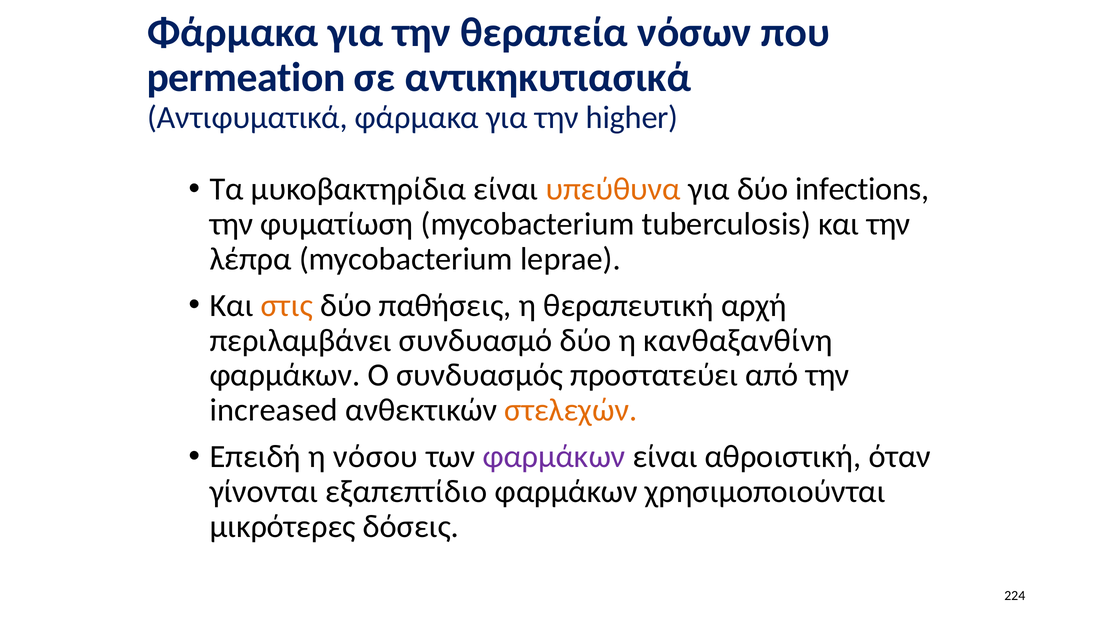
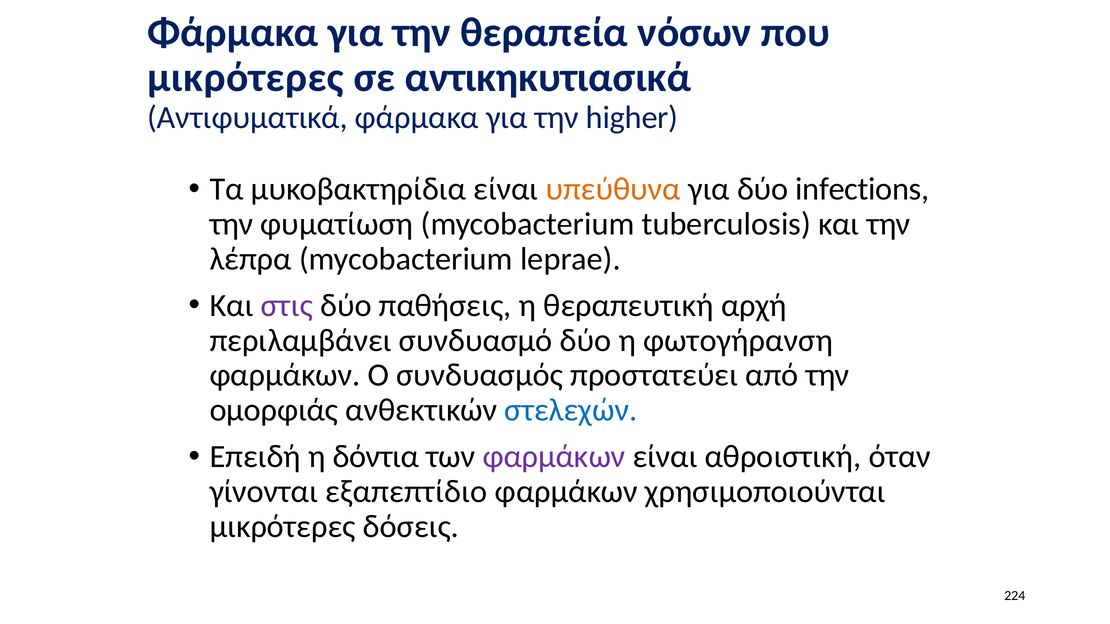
permeation: permeation -> μικρότερες (246, 78)
στις colour: orange -> purple (287, 306)
κανθαξανθίνη: κανθαξανθίνη -> φωτογήρανση (738, 341)
increased: increased -> ομορφιάς (274, 410)
στελεχών colour: orange -> blue (571, 410)
νόσου: νόσου -> δόντια (376, 457)
